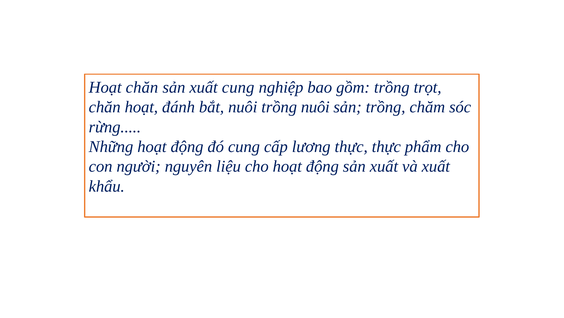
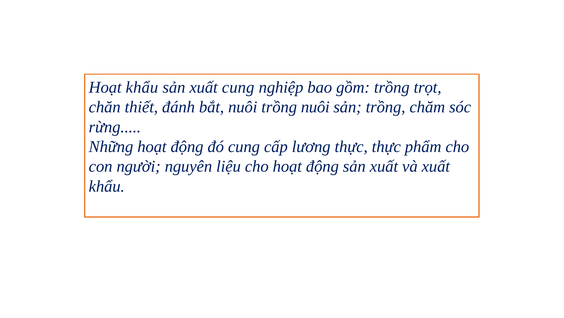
Hoạt chăn: chăn -> khẩu (142, 87)
chăn hoạt: hoạt -> thiết (141, 107)
